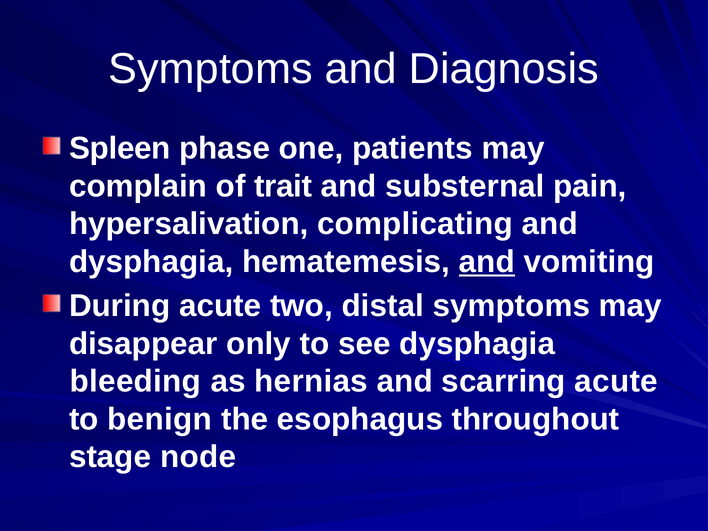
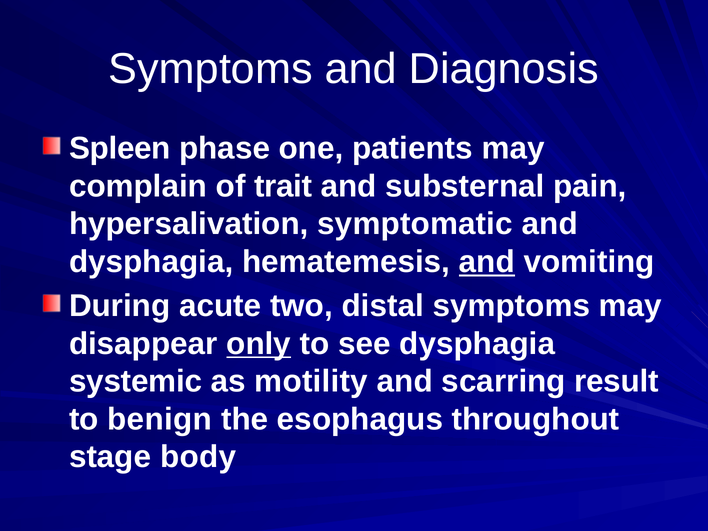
complicating: complicating -> symptomatic (415, 224)
only underline: none -> present (259, 344)
bleeding: bleeding -> systemic (136, 381)
hernias: hernias -> motility (311, 381)
scarring acute: acute -> result (616, 381)
node: node -> body (198, 457)
